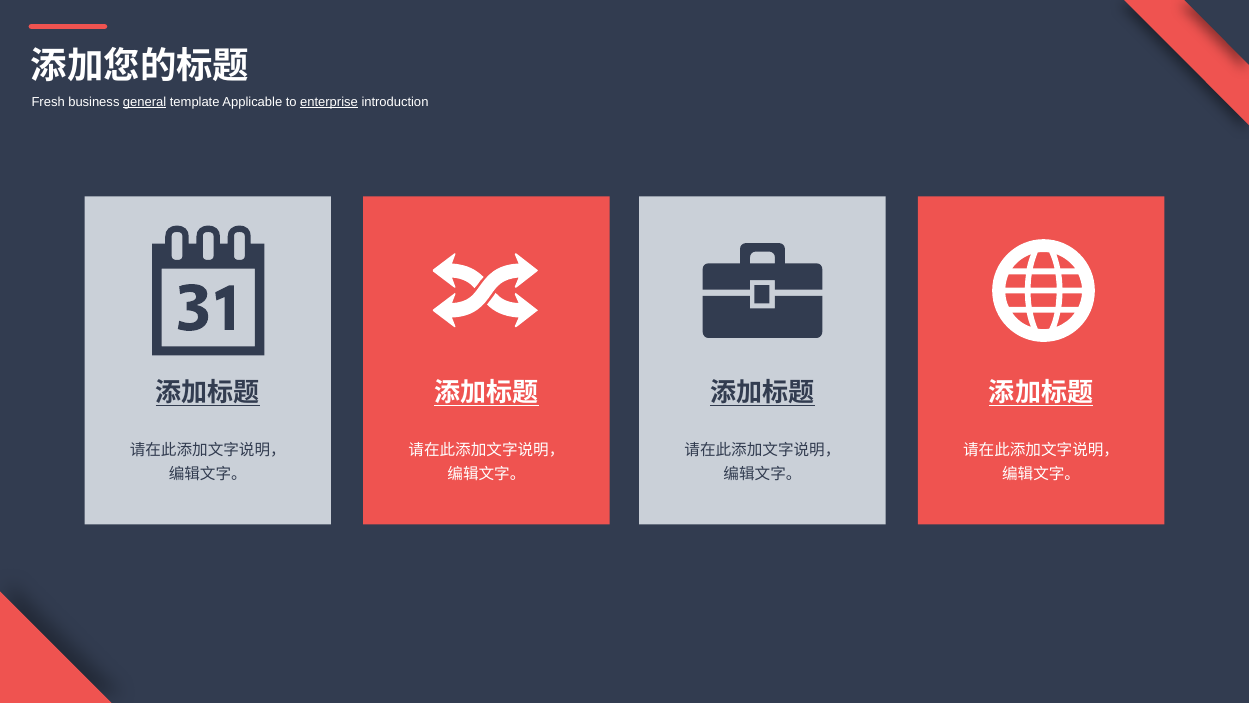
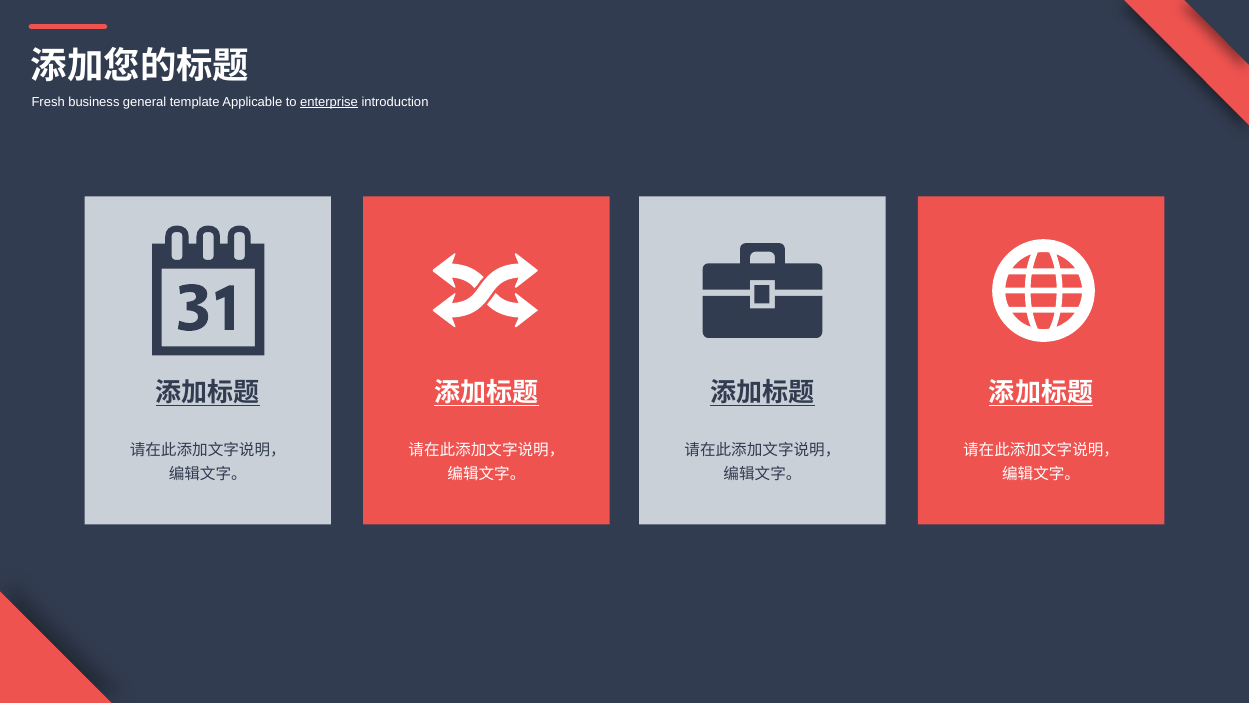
general underline: present -> none (145, 102)
